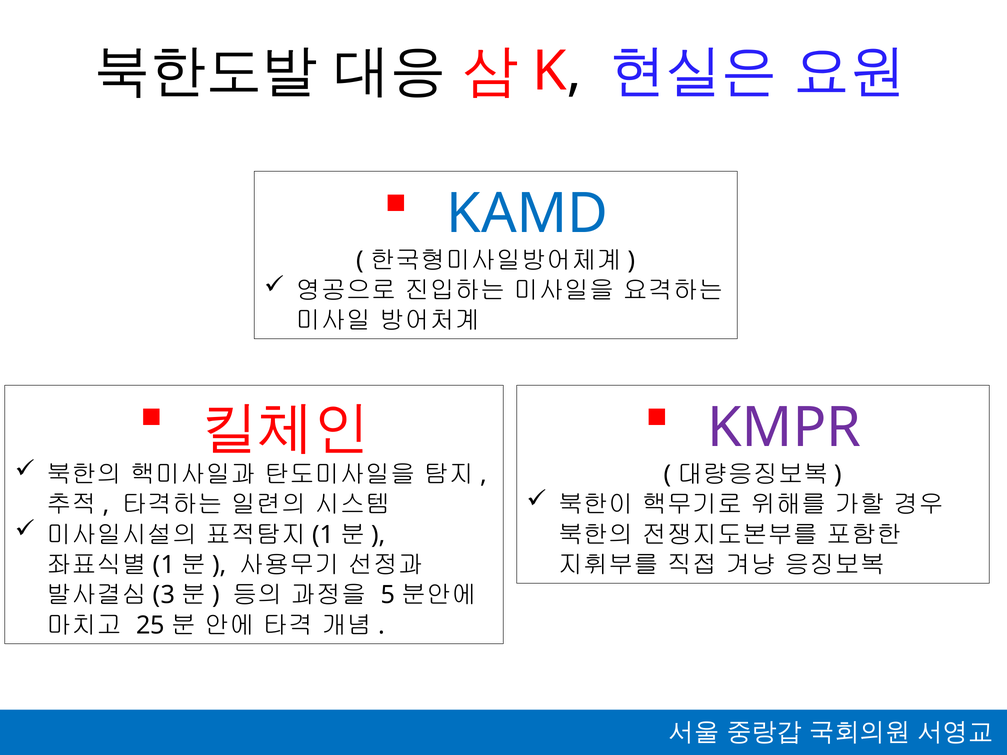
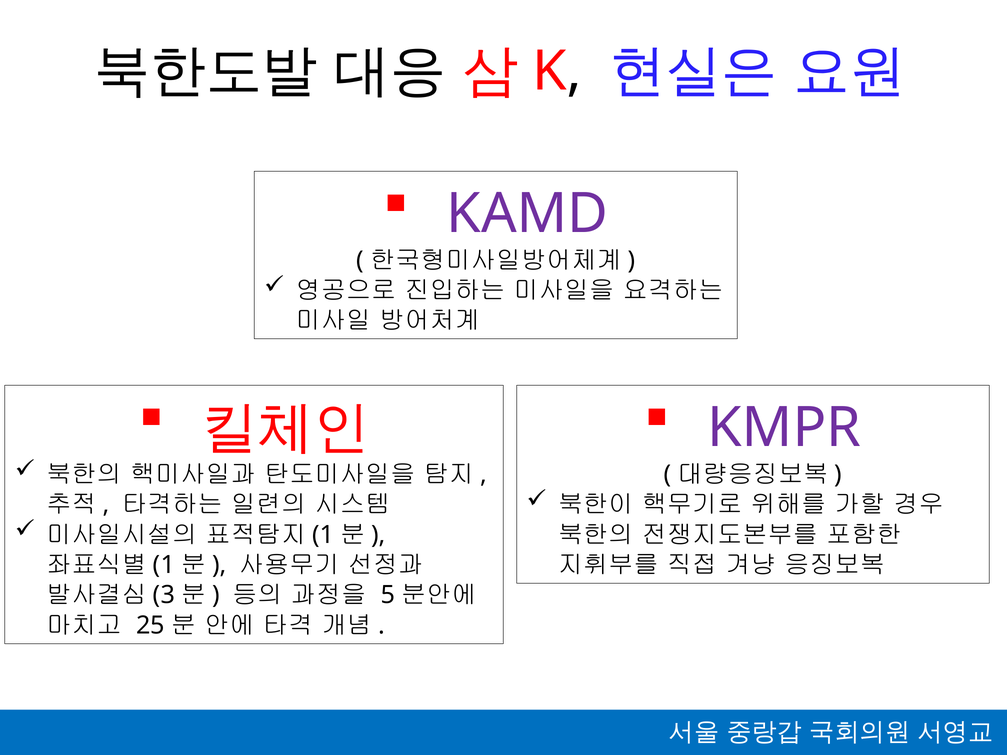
KAMD colour: blue -> purple (527, 214)
